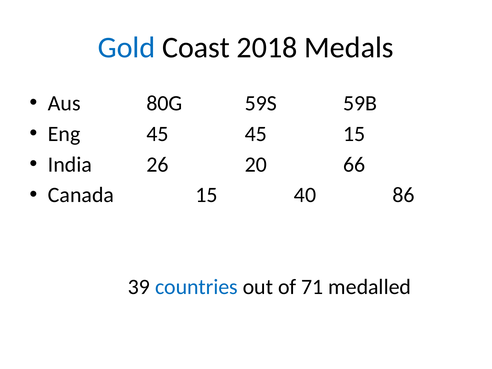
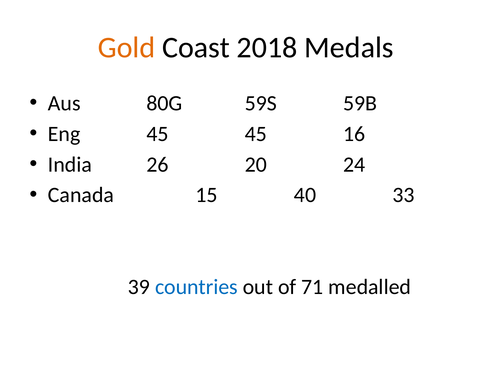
Gold colour: blue -> orange (127, 48)
45 15: 15 -> 16 (354, 134)
66: 66 -> 24 (354, 164)
86: 86 -> 33 (403, 195)
